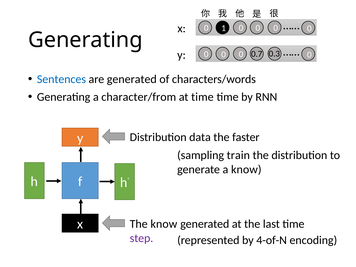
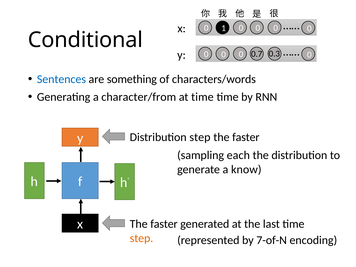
Generating: Generating -> Conditional (85, 40)
are generated: generated -> something (132, 79)
Distribution data: data -> step (200, 137)
train: train -> each (238, 155)
x The know: know -> faster (164, 224)
step colour: purple -> orange (141, 238)
4-of-N: 4-of-N -> 7-of-N (272, 240)
